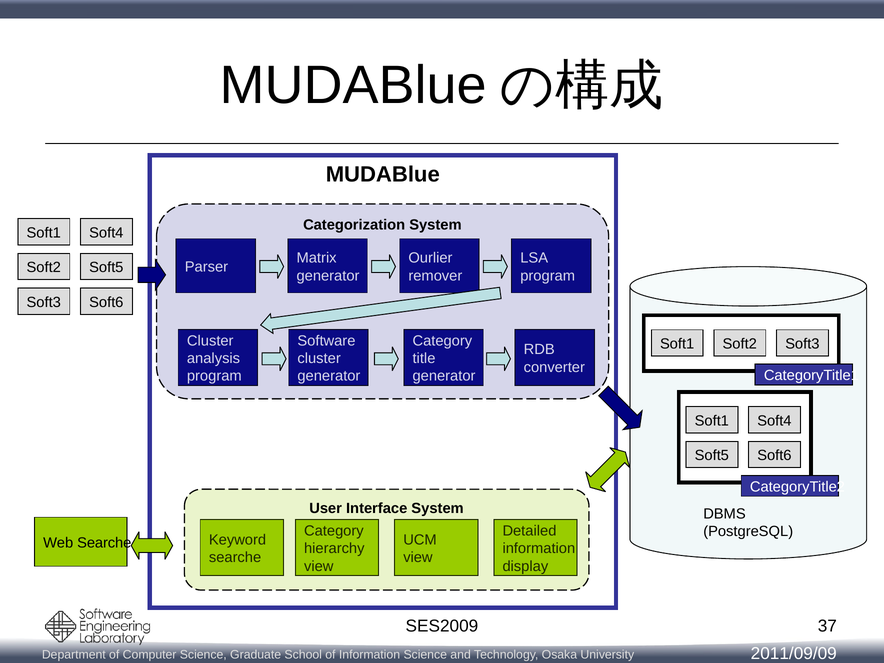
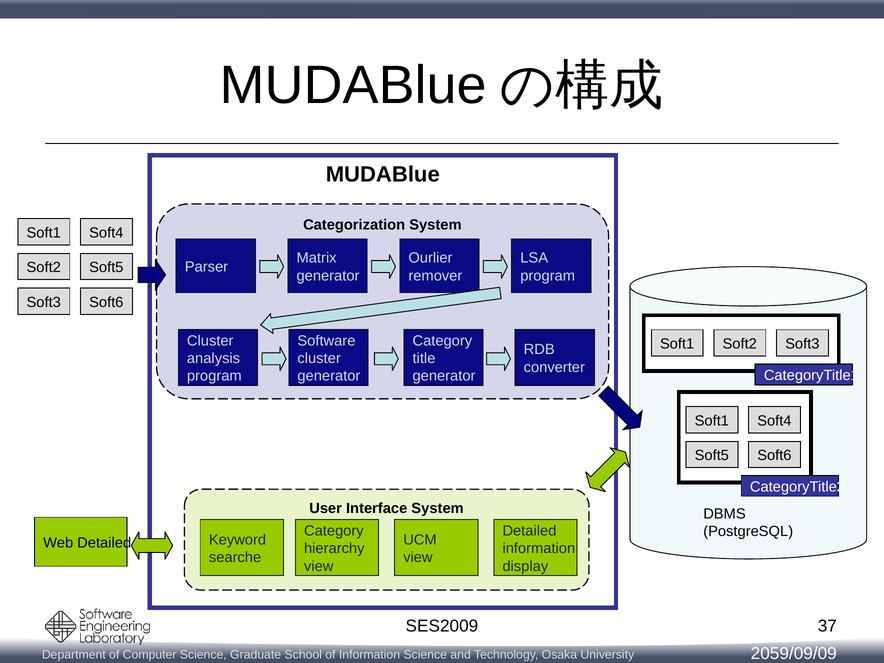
Web Searche: Searche -> Detailed (104, 543)
2011/09/09: 2011/09/09 -> 2059/09/09 (794, 654)
